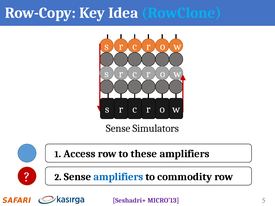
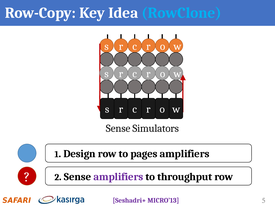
Access: Access -> Design (80, 154)
these: these -> pages (144, 154)
amplifiers colour: blue -> purple (118, 177)
commodity: commodity -> throughput (185, 177)
